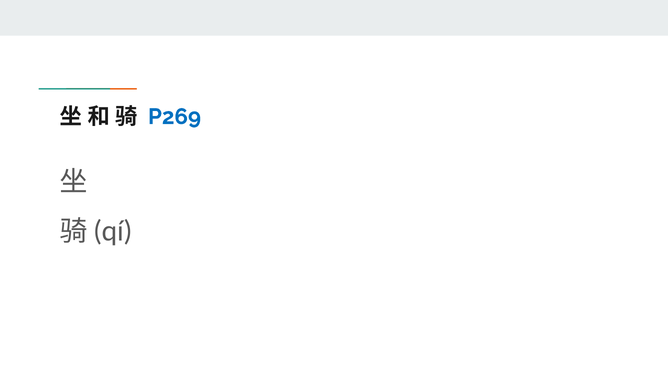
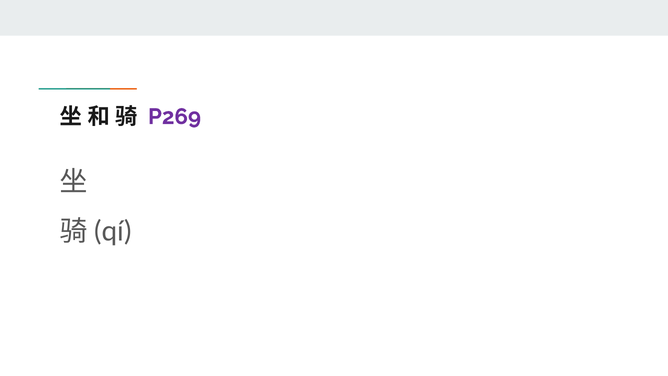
P269 colour: blue -> purple (175, 117)
